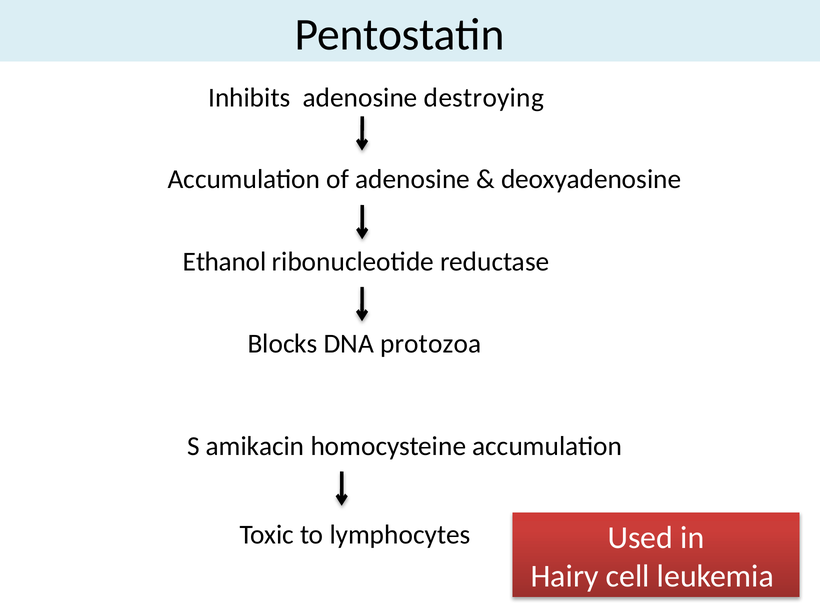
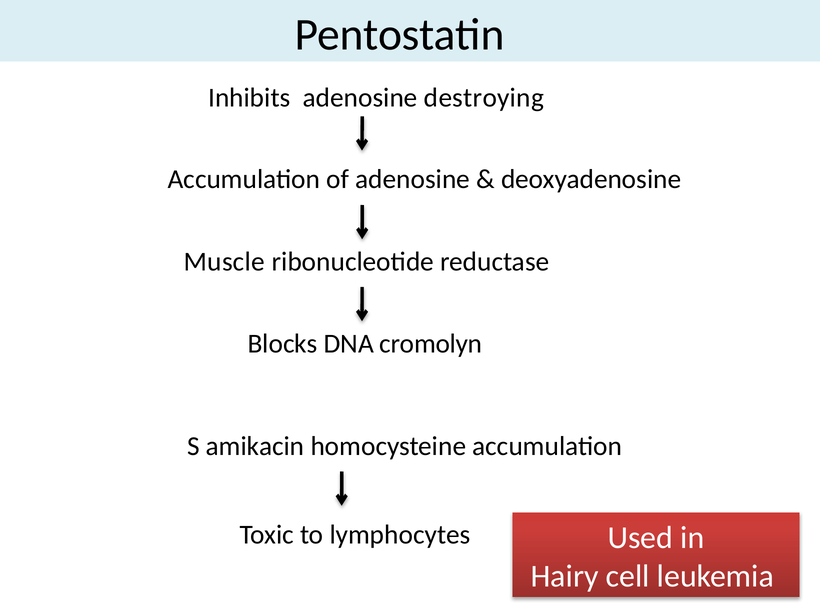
Ethanol: Ethanol -> Muscle (224, 261)
protozoa: protozoa -> cromolyn (431, 343)
